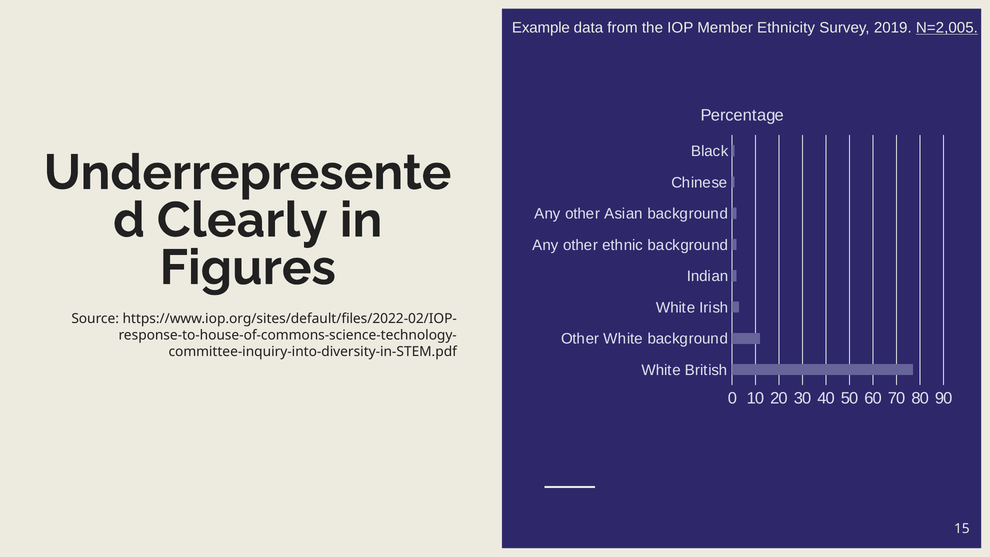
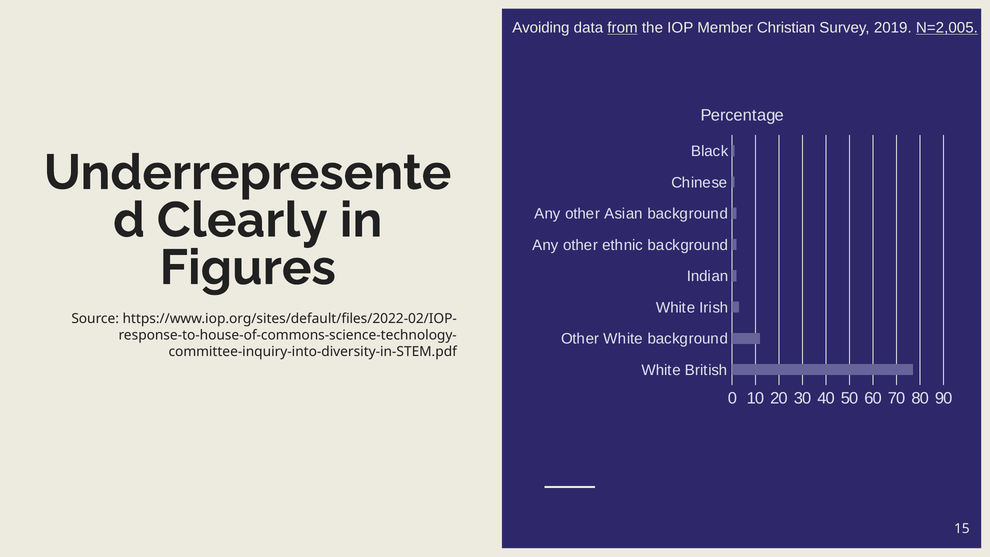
Example: Example -> Avoiding (541, 28)
from underline: none -> present (623, 28)
Ethnicity: Ethnicity -> Christian (786, 28)
